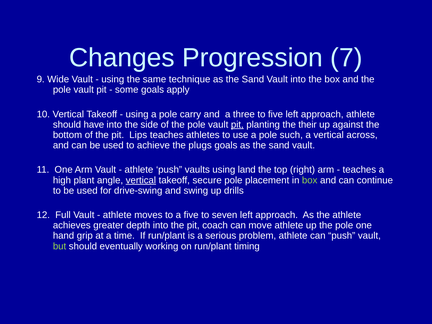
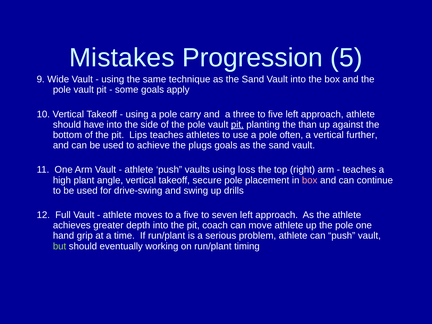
Changes: Changes -> Mistakes (122, 58)
7: 7 -> 5 (346, 58)
their: their -> than (308, 125)
such: such -> often (291, 135)
across: across -> further (362, 135)
land: land -> loss (247, 170)
vertical underline: present -> none (141, 180)
box colour: light green -> pink (310, 180)
